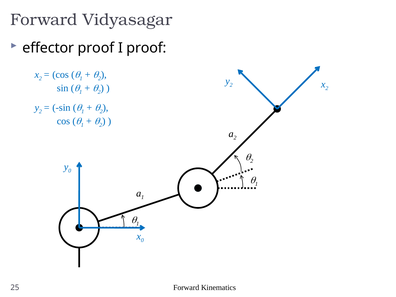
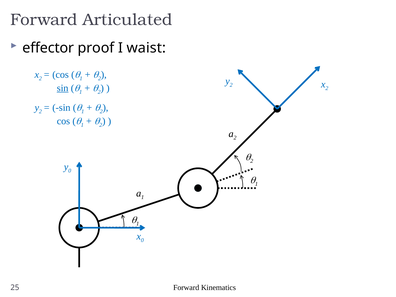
Vidyasagar: Vidyasagar -> Articulated (127, 20)
I proof: proof -> waist (146, 48)
sin underline: none -> present (63, 88)
